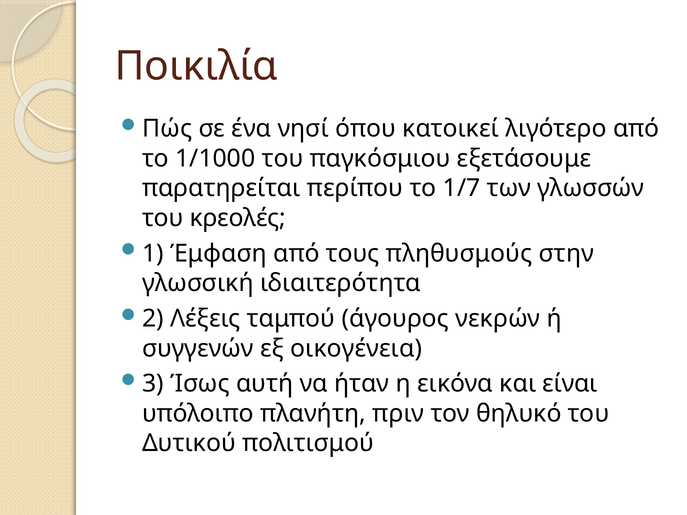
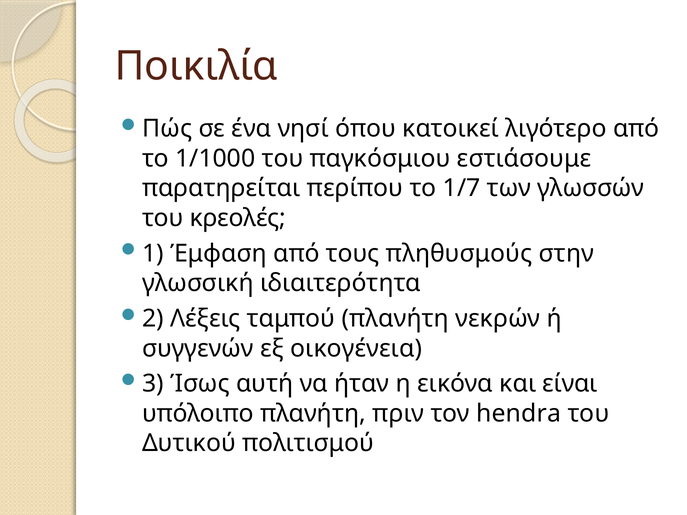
εξετάσουμε: εξετάσουμε -> εστιάσουμε (524, 159)
ταμπού άγουρος: άγουρος -> πλανήτη (395, 319)
θηλυκό: θηλυκό -> hendra (519, 414)
